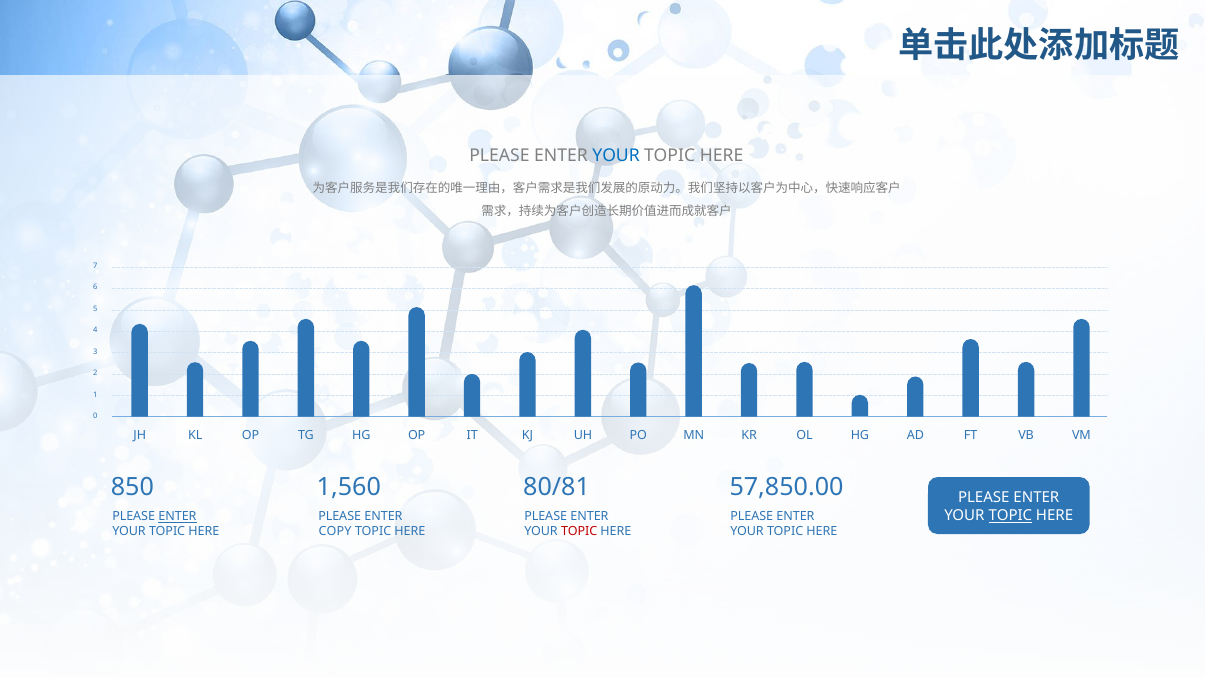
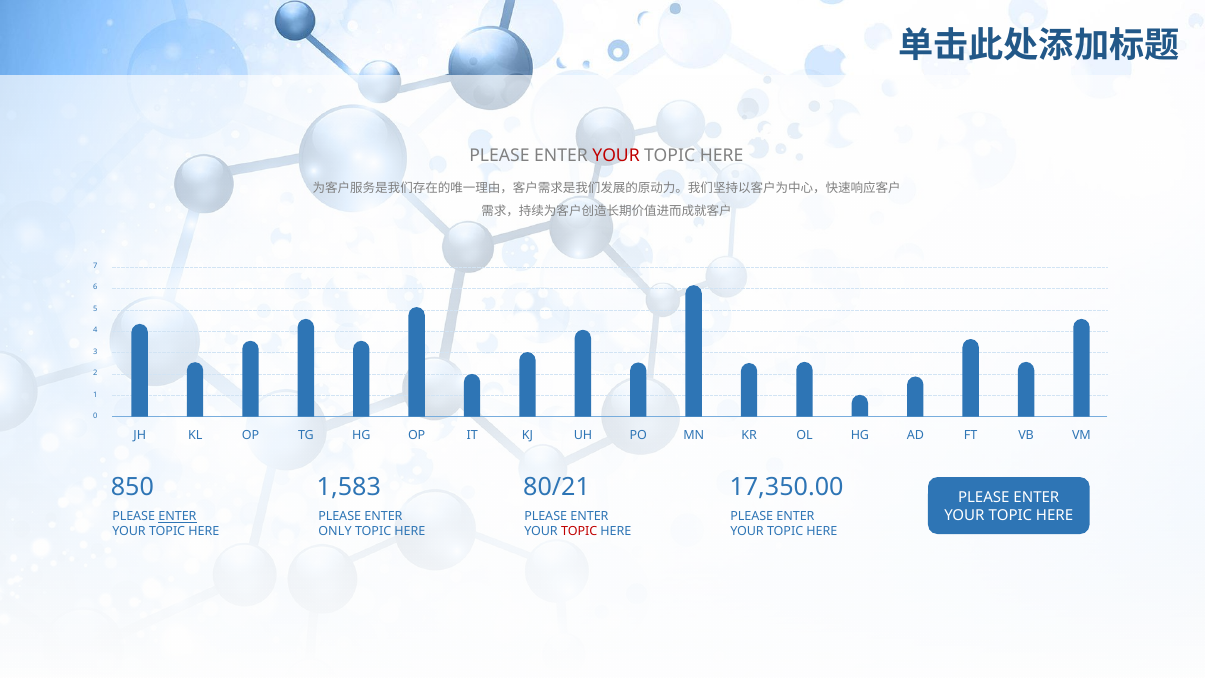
YOUR colour: blue -> red (616, 156)
1,560: 1,560 -> 1,583 (349, 487)
80/81: 80/81 -> 80/21 (557, 487)
57,850.00: 57,850.00 -> 17,350.00 (787, 487)
TOPIC underline: present -> none (1010, 515)
COPY: COPY -> ONLY (335, 532)
